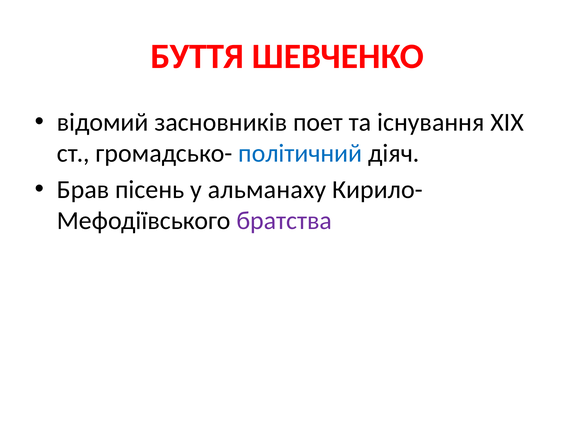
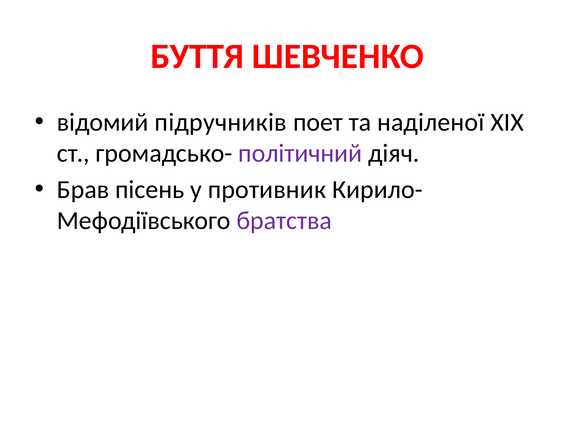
засновників: засновників -> підручників (221, 122)
існування: існування -> наділеної (431, 122)
політичний colour: blue -> purple (300, 153)
альманаху: альманаху -> противник (267, 190)
